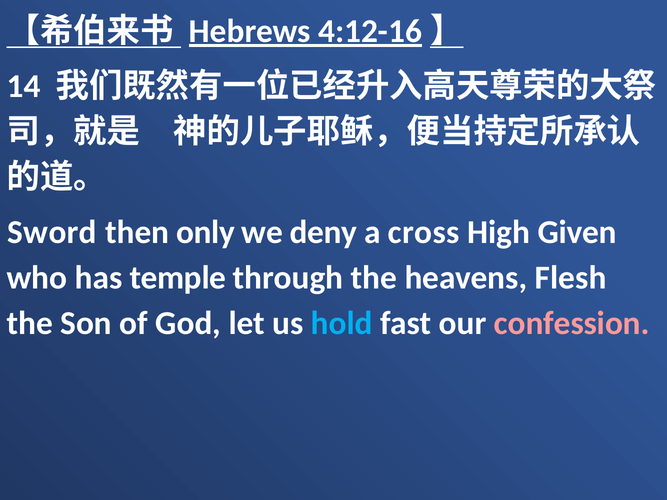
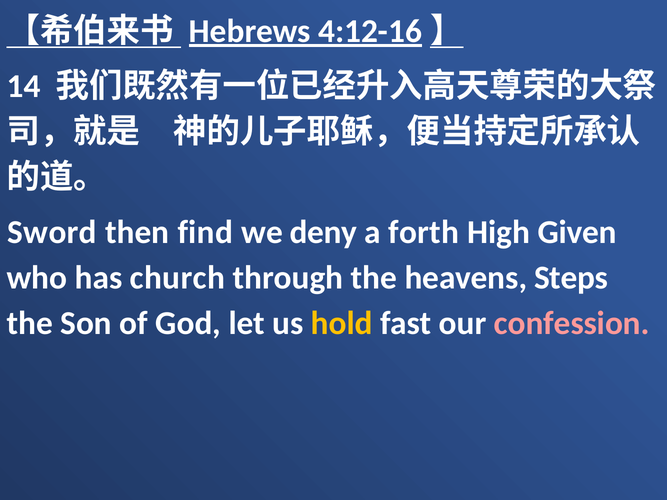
only: only -> find (205, 232)
cross: cross -> forth (424, 232)
temple: temple -> church (177, 278)
Flesh: Flesh -> Steps (571, 278)
hold colour: light blue -> yellow (342, 323)
